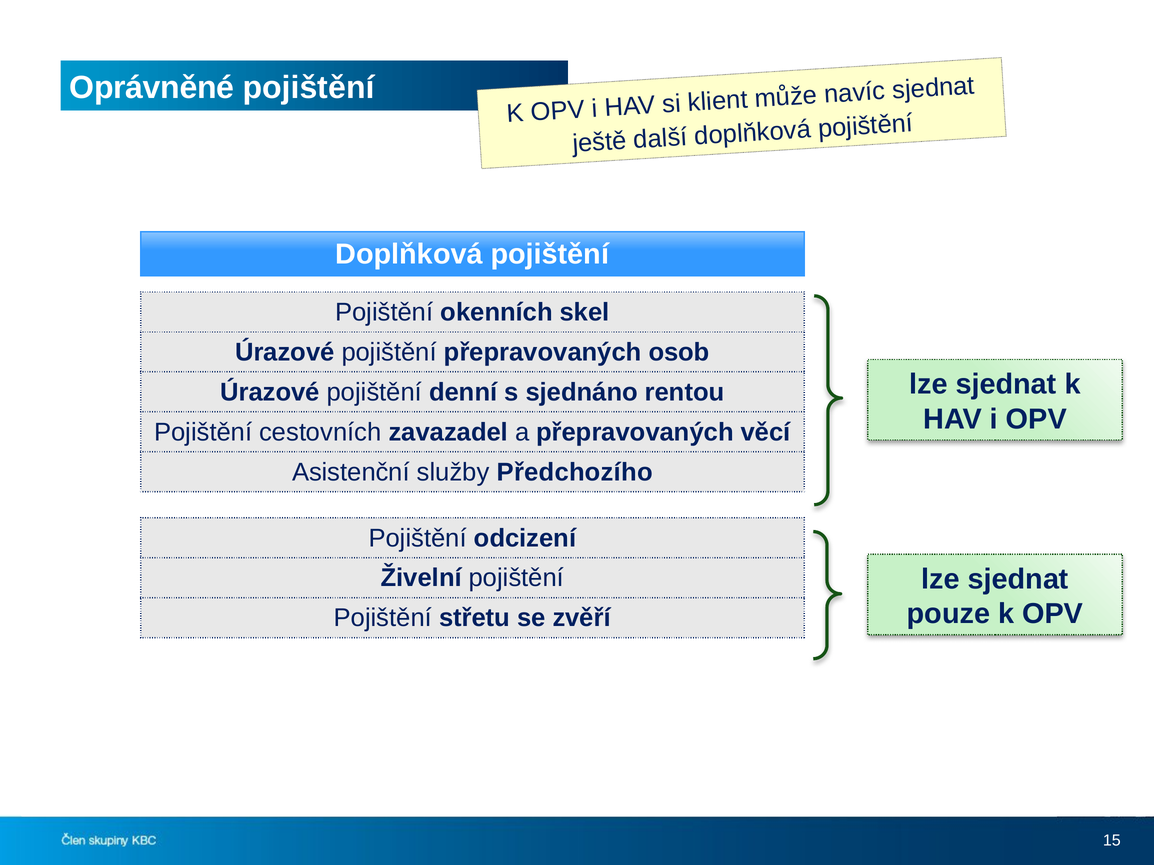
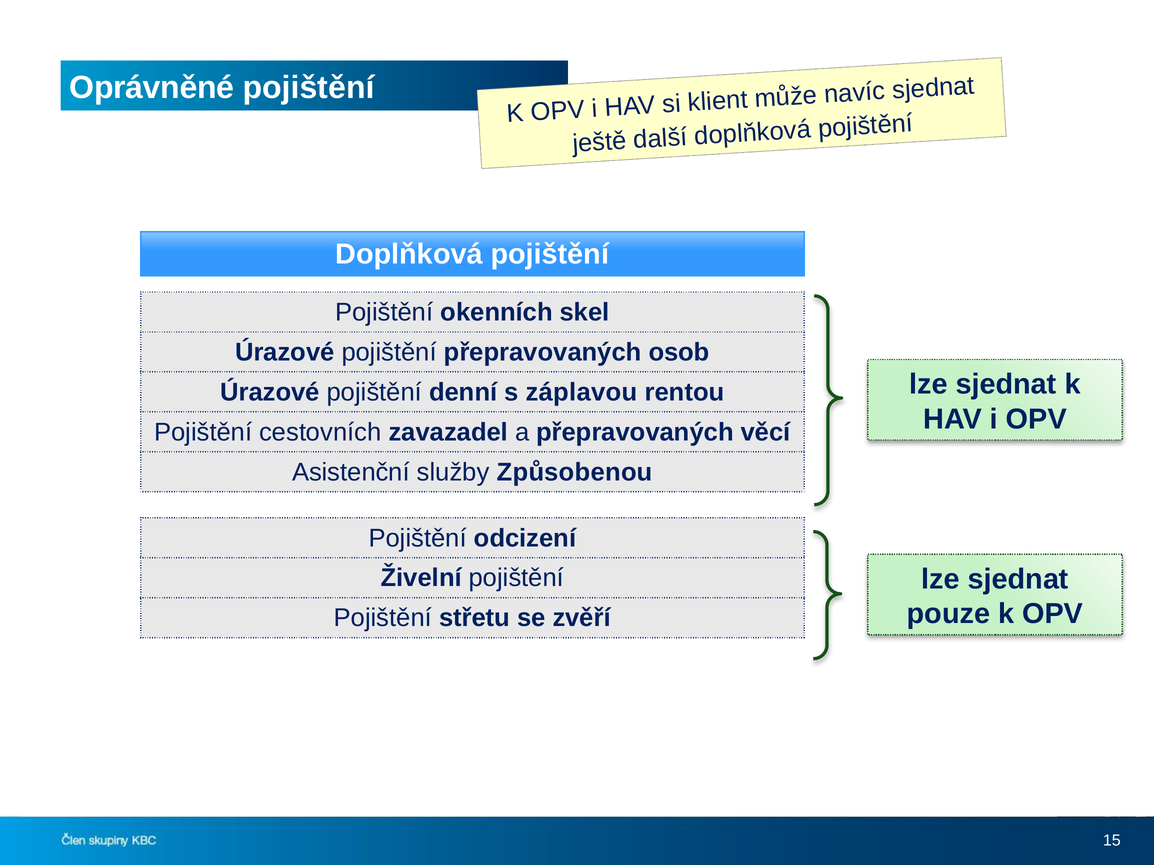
sjednáno: sjednáno -> záplavou (582, 392)
Předchozího: Předchozího -> Způsobenou (575, 472)
